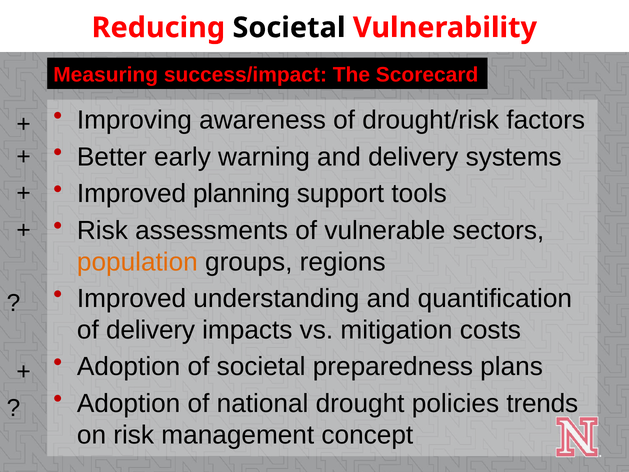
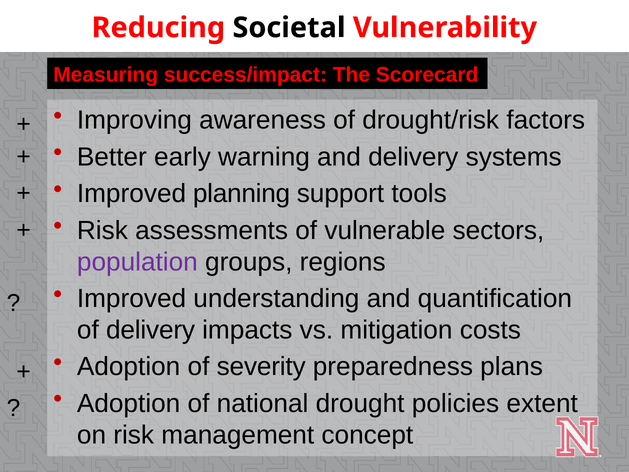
population colour: orange -> purple (137, 262)
of societal: societal -> severity (261, 367)
trends: trends -> extent (542, 403)
